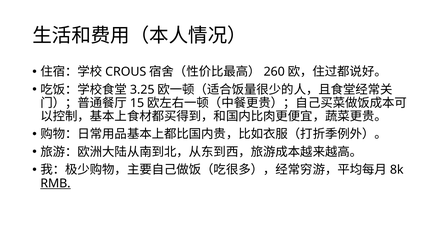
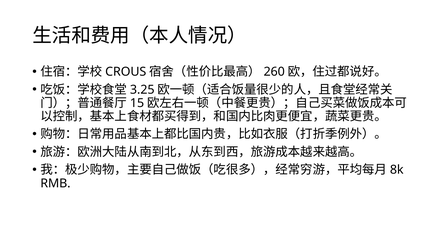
RMB underline: present -> none (55, 183)
